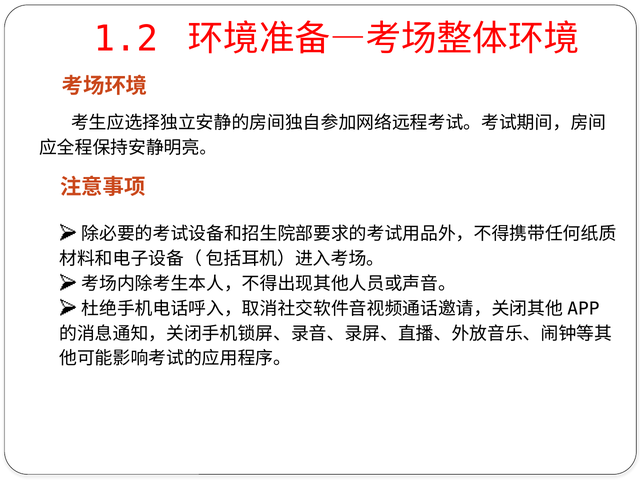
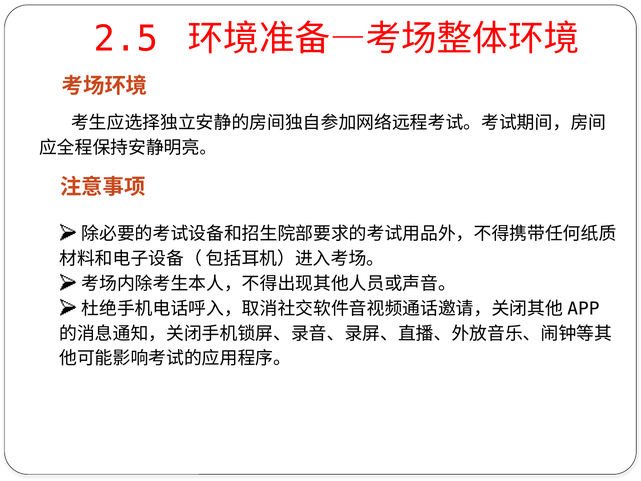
1.2: 1.2 -> 2.5 (126, 39)
